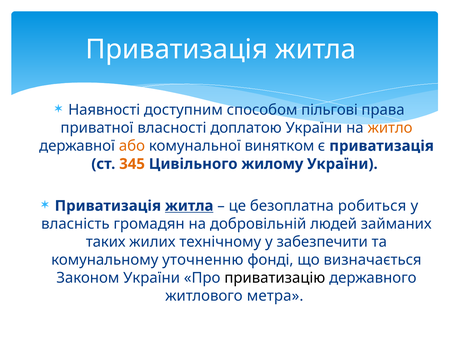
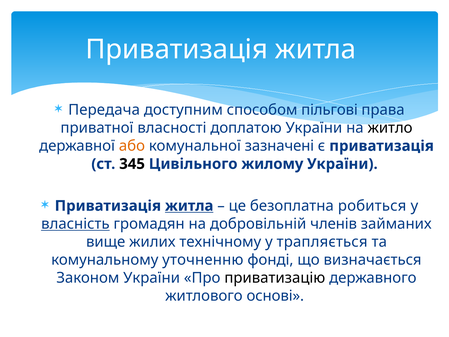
Наявності: Наявності -> Передача (104, 110)
житло colour: orange -> black (390, 128)
винятком: винятком -> зазначені (279, 146)
345 colour: orange -> black (132, 164)
власність underline: none -> present (75, 224)
людей: людей -> членів (334, 224)
таких: таких -> вище (106, 242)
забезпечити: забезпечити -> трапляється (322, 242)
метра: метра -> основі (275, 296)
